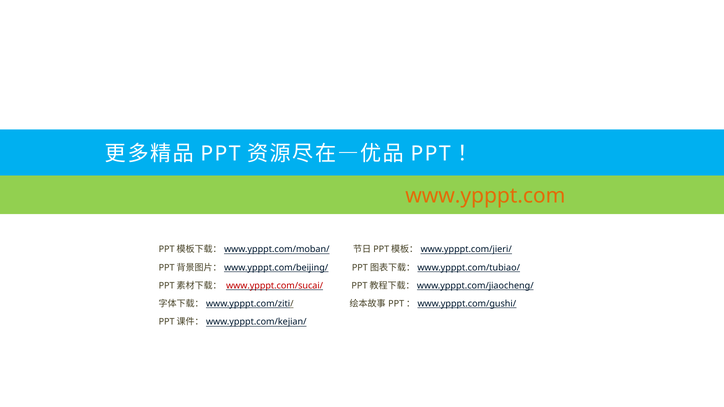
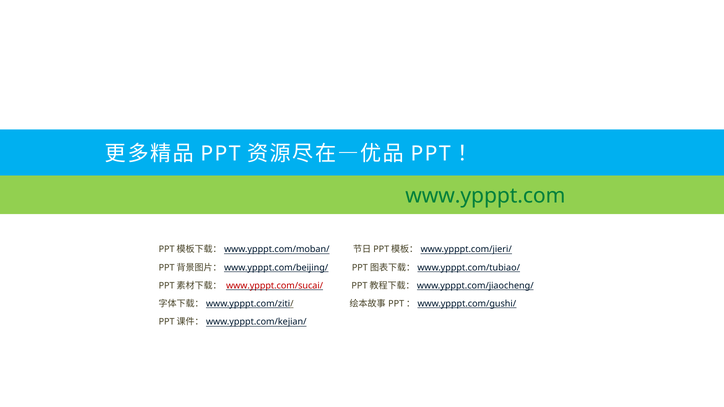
www.ypppt.com colour: orange -> green (485, 196)
